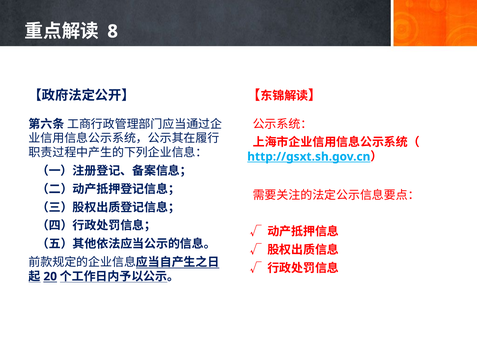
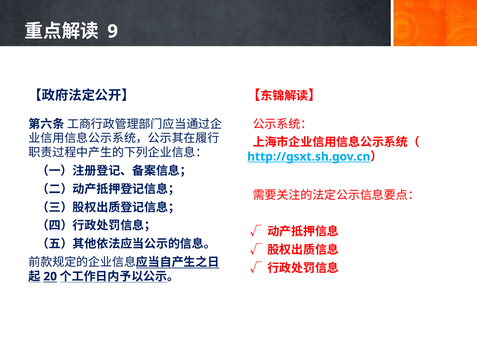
8: 8 -> 9 (113, 31)
